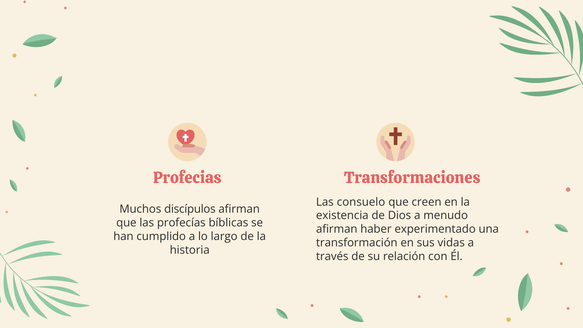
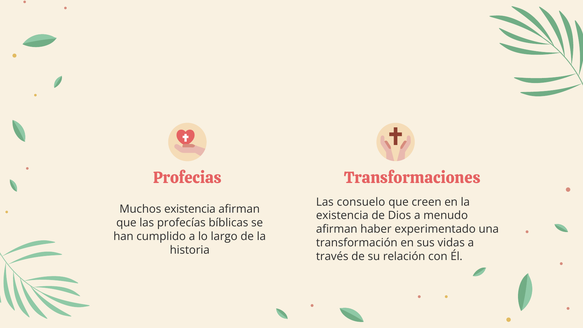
Muchos discípulos: discípulos -> existencia (190, 209)
